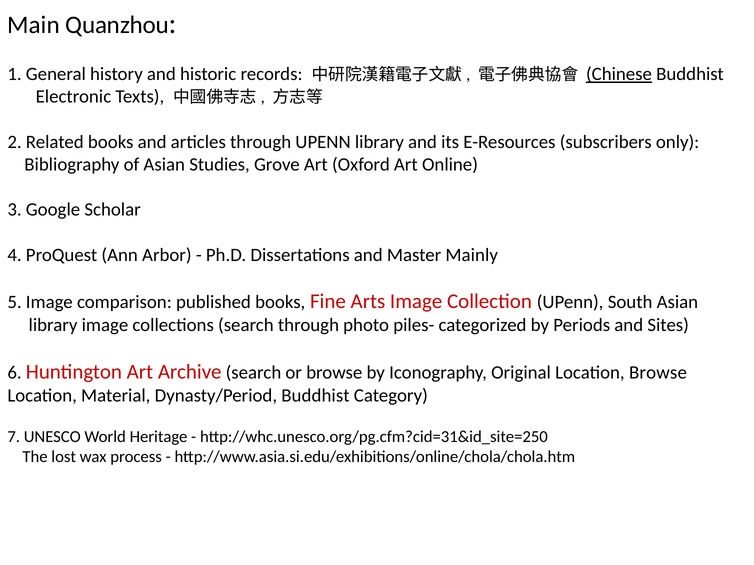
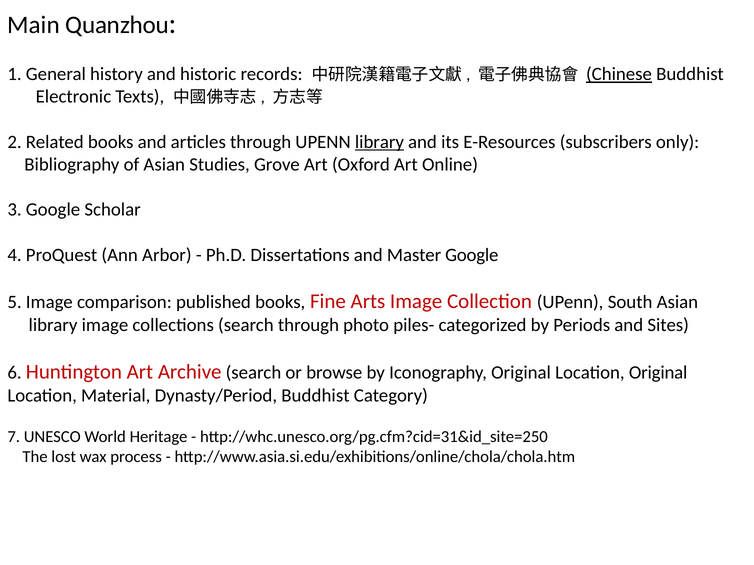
library underline: none -> present (379, 142)
Master Mainly: Mainly -> Google (472, 255)
Location Browse: Browse -> Original (658, 373)
